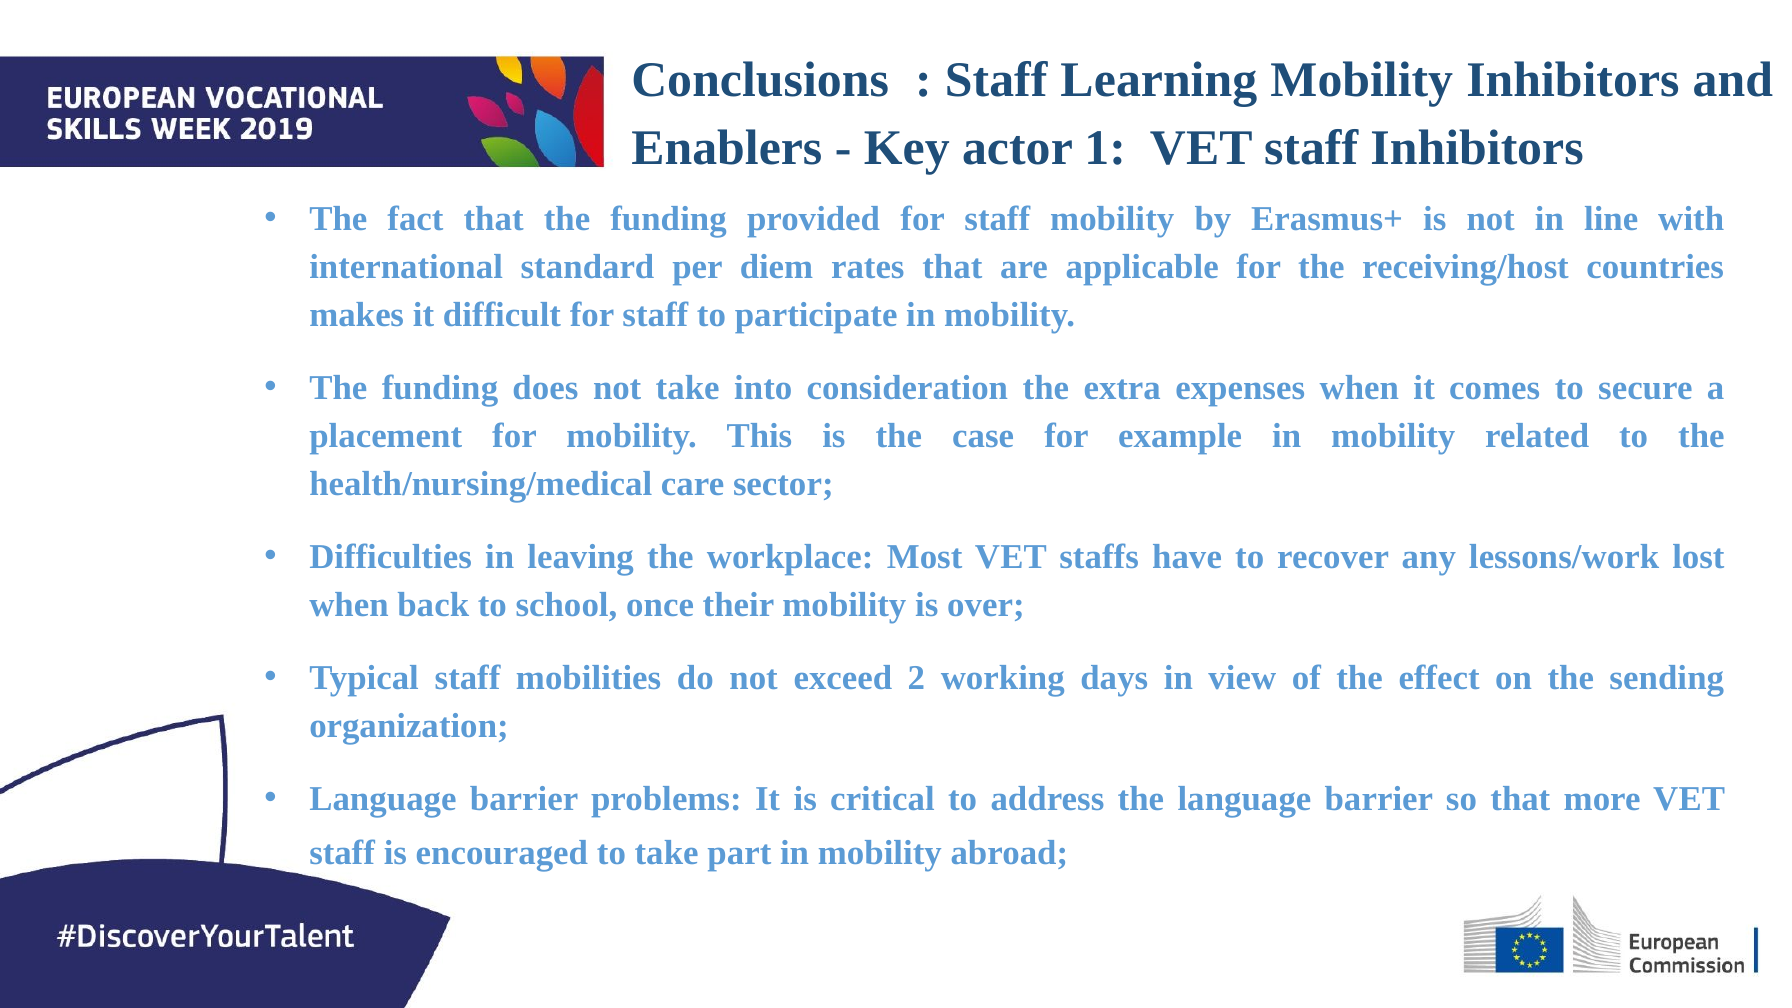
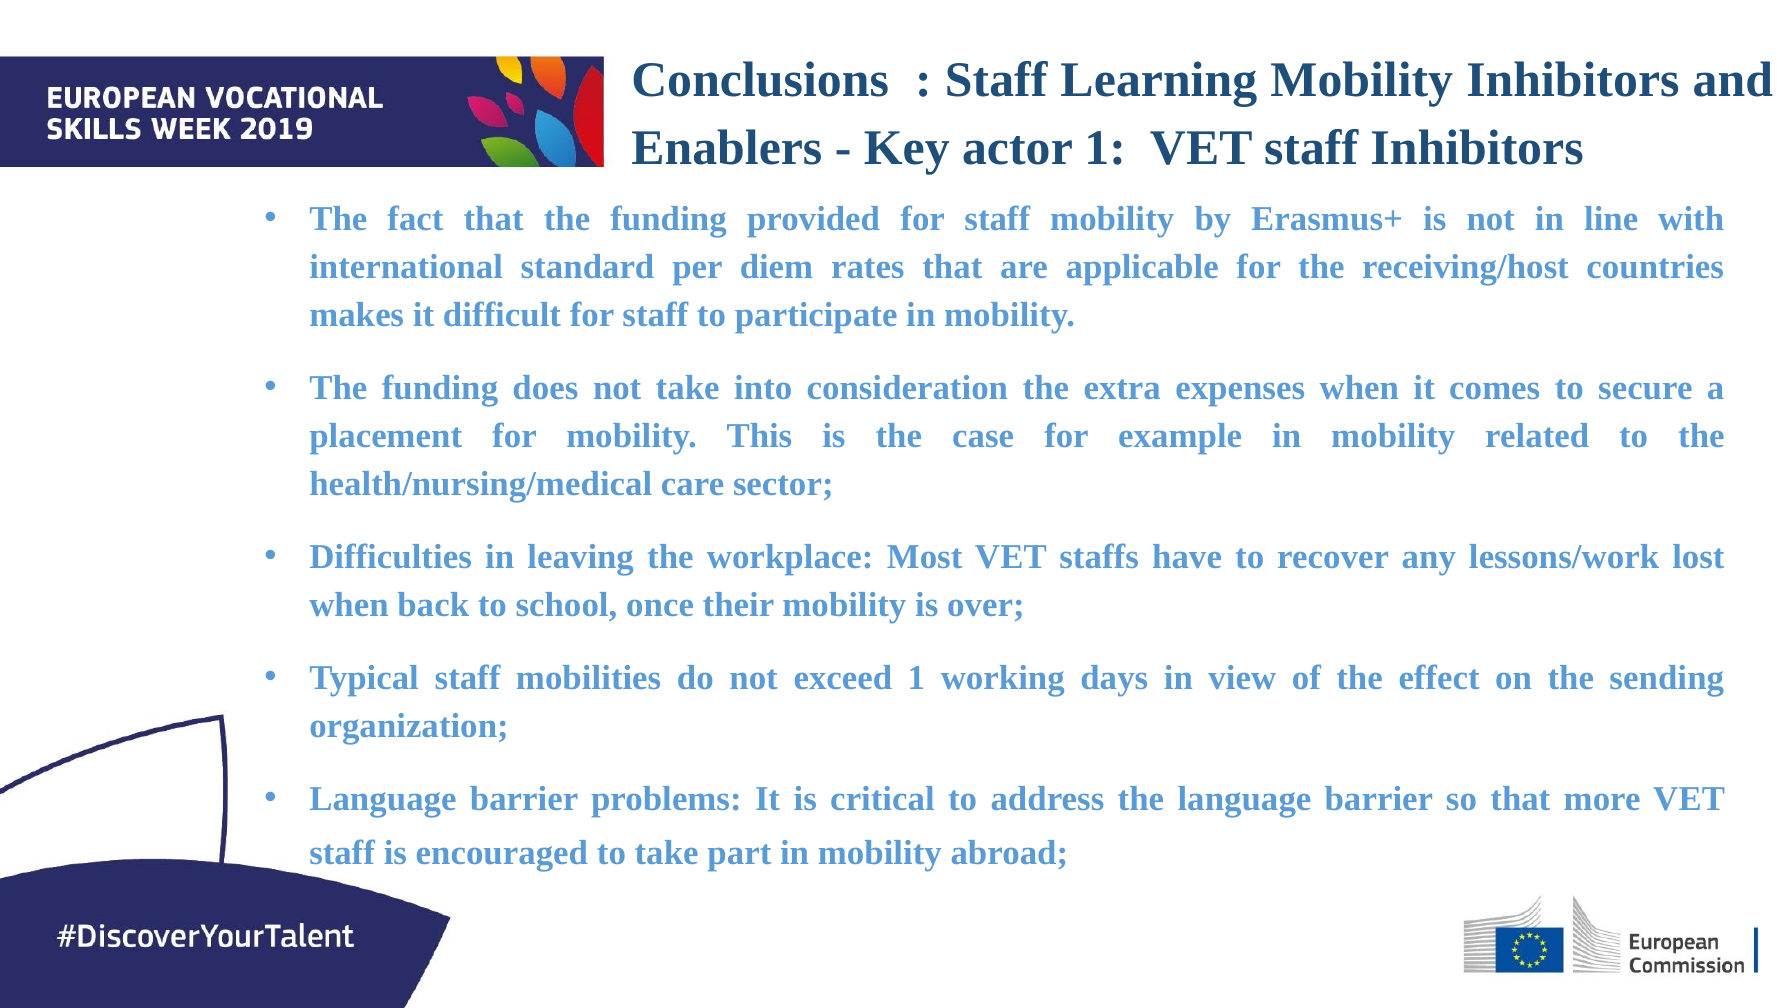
exceed 2: 2 -> 1 (916, 678)
